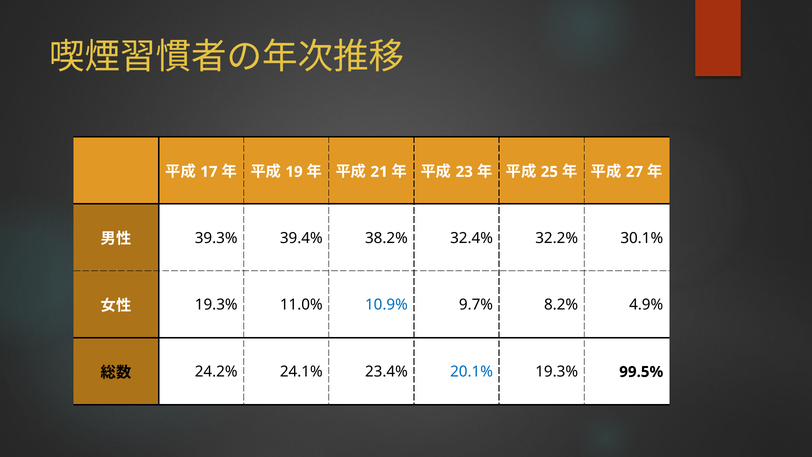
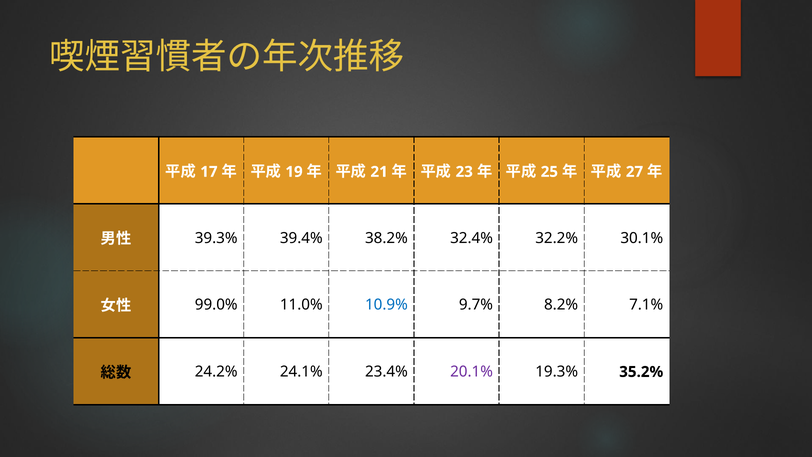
19.3%: 19.3% -> 99.0% (216, 305)
4.9%: 4.9% -> 7.1% (646, 305)
20.1% colour: blue -> purple (472, 372)
99.5%: 99.5% -> 35.2% (641, 372)
